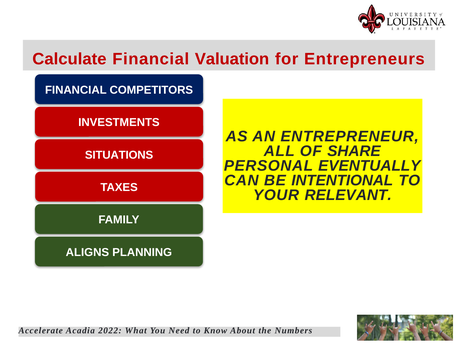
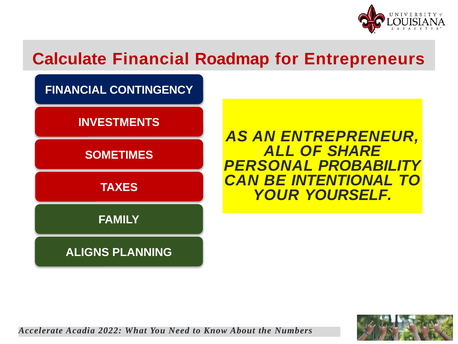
Valuation: Valuation -> Roadmap (232, 59)
COMPETITORS: COMPETITORS -> CONTINGENCY (151, 90)
SITUATIONS: SITUATIONS -> SOMETIMES (119, 155)
EVENTUALLY: EVENTUALLY -> PROBABILITY (369, 166)
RELEVANT: RELEVANT -> YOURSELF (348, 195)
